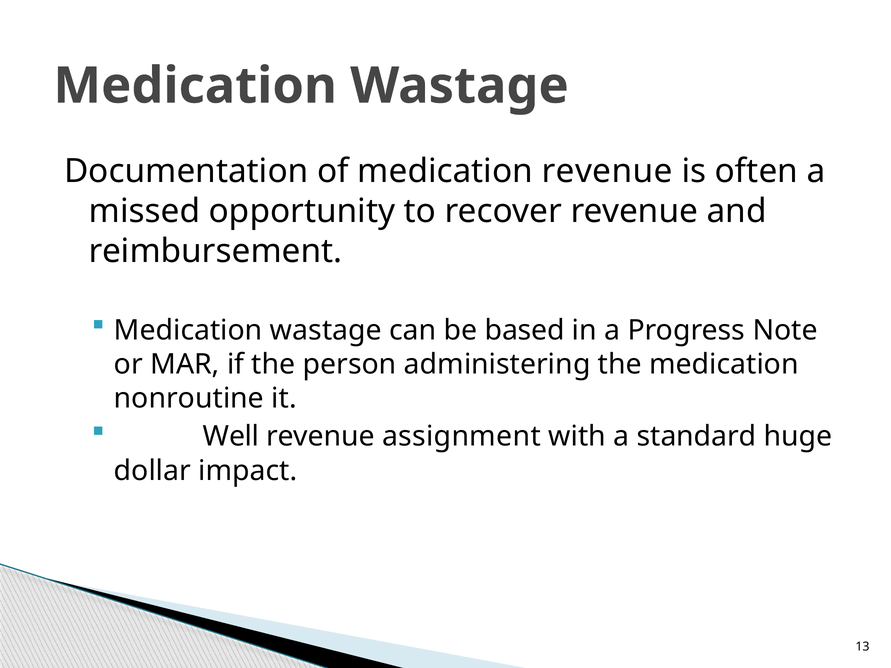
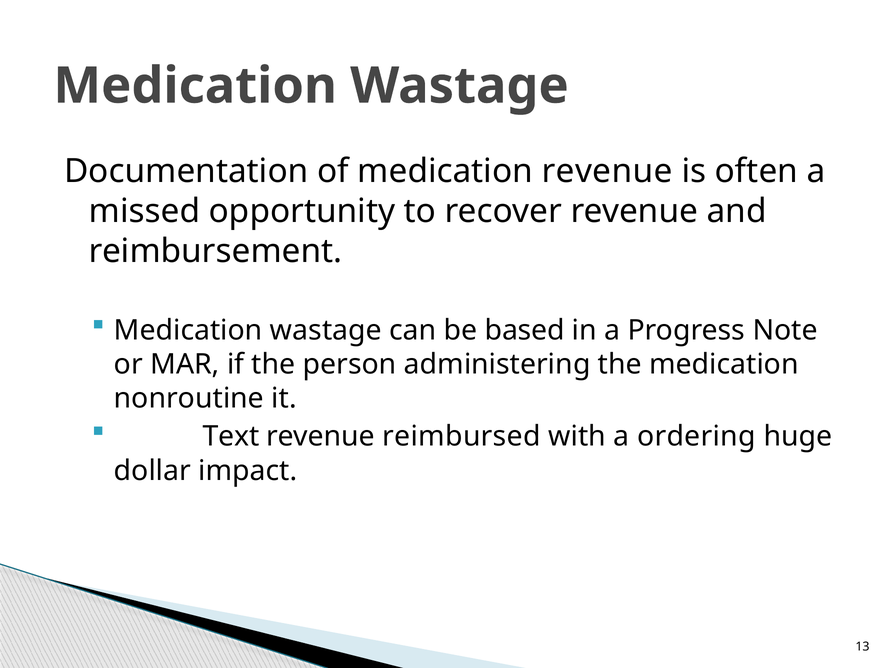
Well: Well -> Text (231, 437)
assignment: assignment -> reimbursed (462, 437)
standard: standard -> ordering (696, 437)
